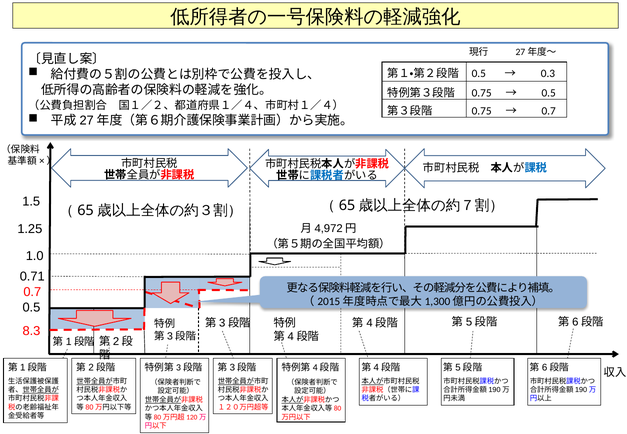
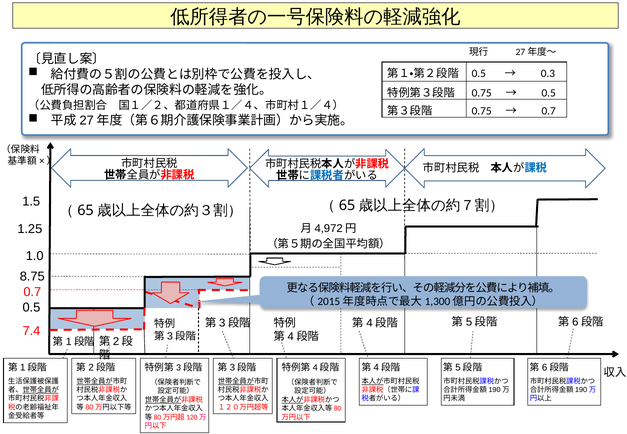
0.71: 0.71 -> 8.75 (32, 276)
8.3: 8.3 -> 7.4 (31, 331)
